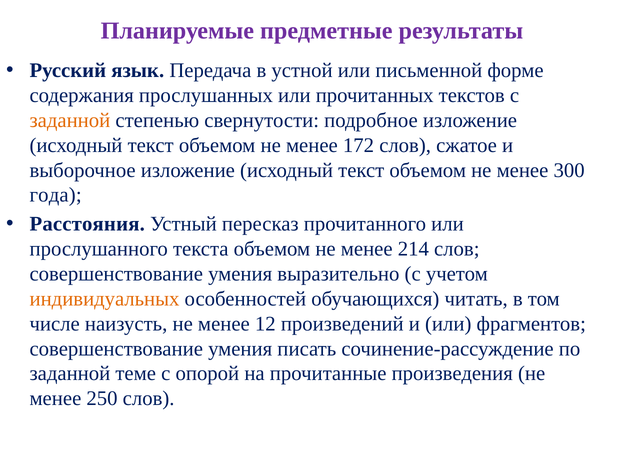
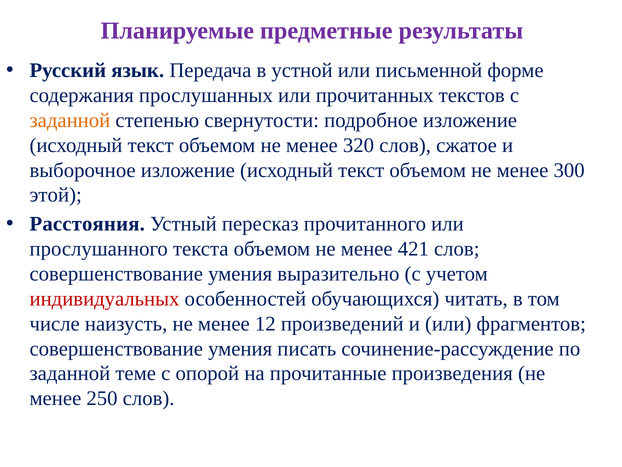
172: 172 -> 320 (359, 145)
года: года -> этой (56, 195)
214: 214 -> 421 (413, 249)
индивидуальных colour: orange -> red (104, 299)
